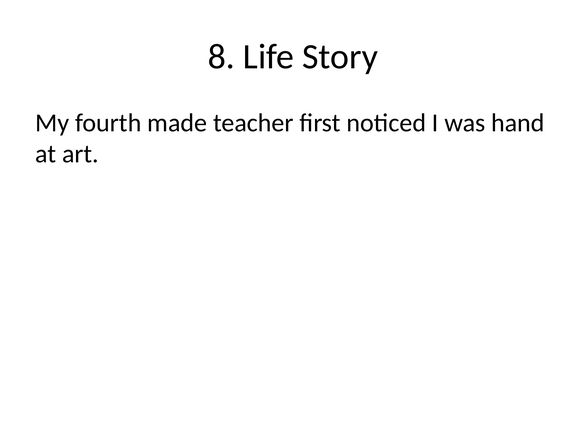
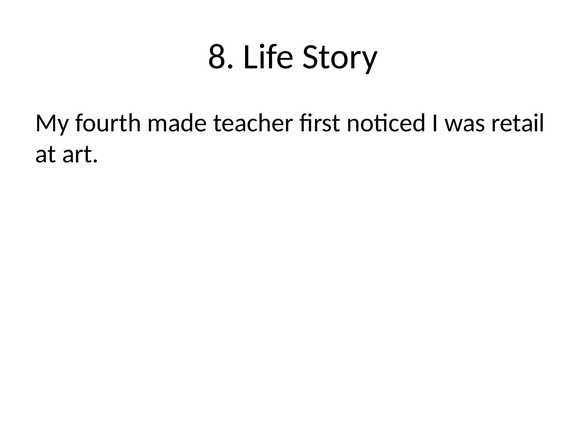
hand: hand -> retail (518, 123)
